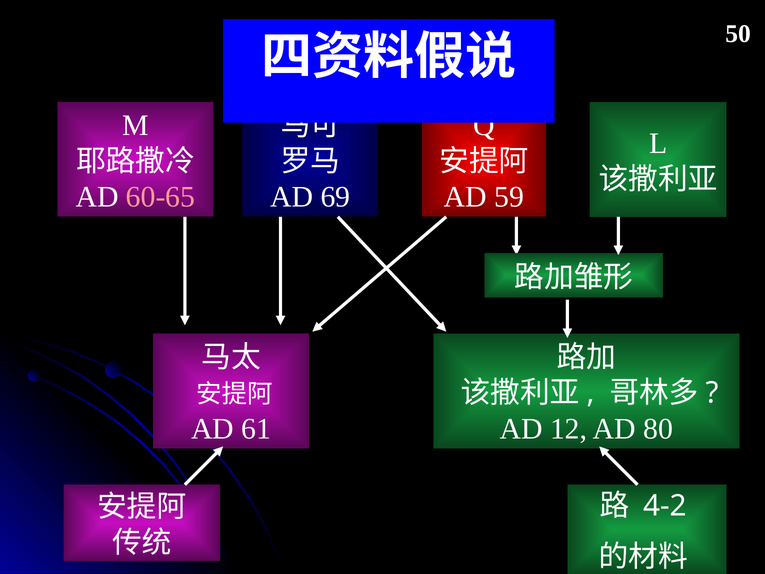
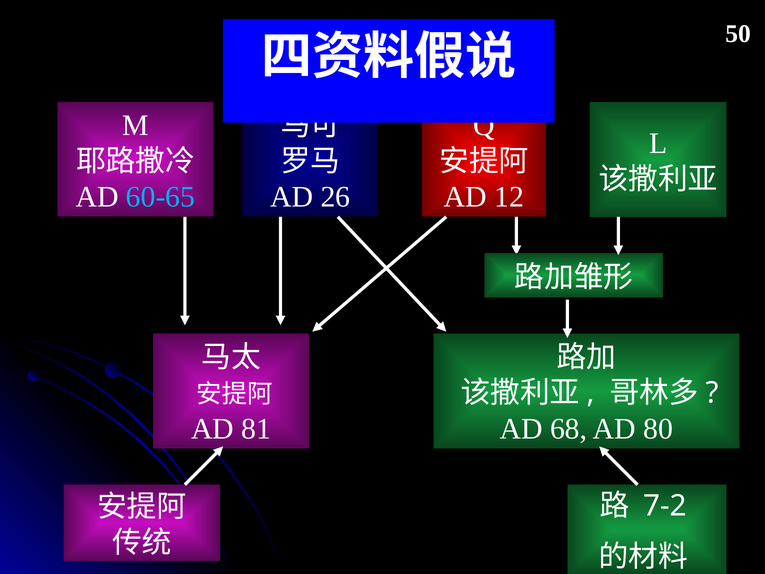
60-65 colour: pink -> light blue (161, 197)
69: 69 -> 26 (335, 197)
59: 59 -> 12 (509, 197)
61: 61 -> 81 (256, 429)
12: 12 -> 68 (569, 429)
4-2: 4-2 -> 7-2 (665, 506)
